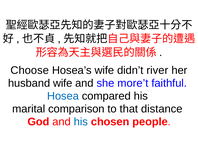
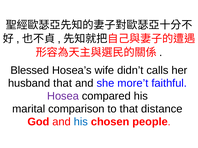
Choose: Choose -> Blessed (30, 70)
river: river -> calls (157, 70)
husband wife: wife -> that (63, 83)
Hosea colour: blue -> purple (63, 96)
